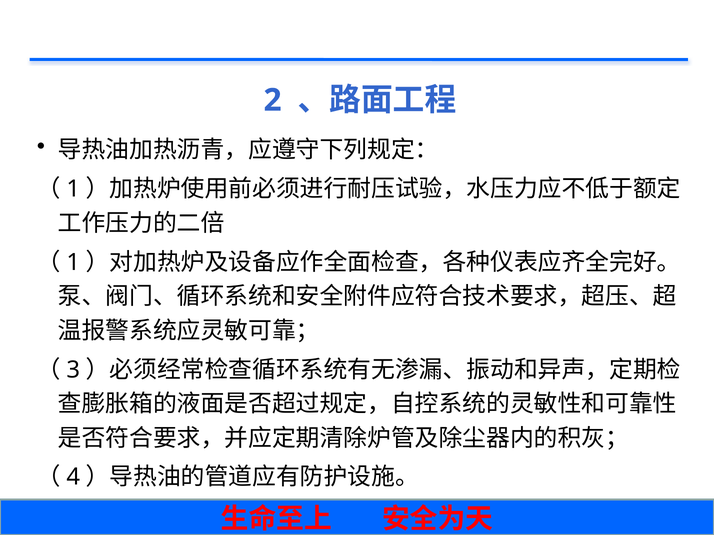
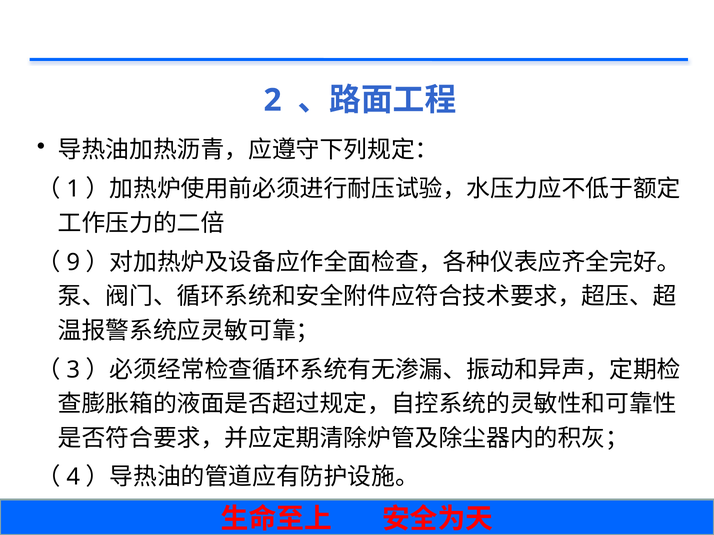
1: 1 -> 9 (73, 262)
